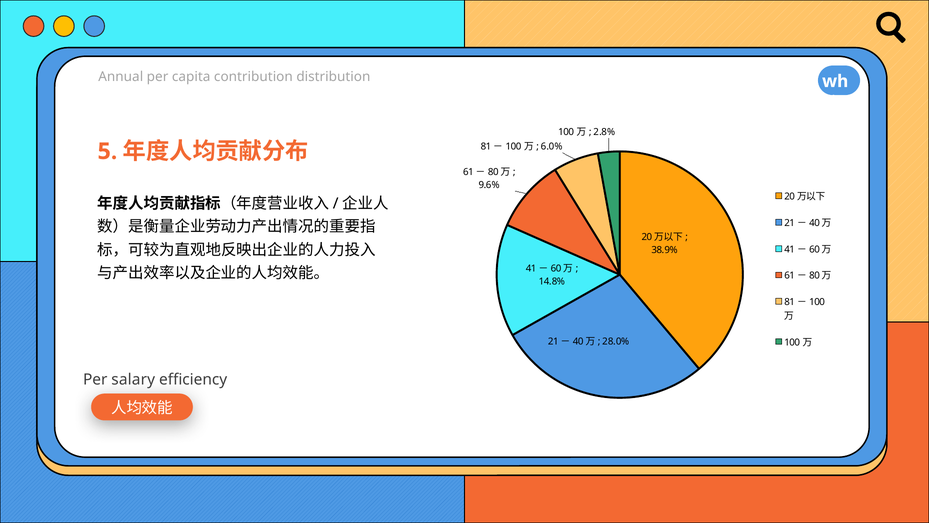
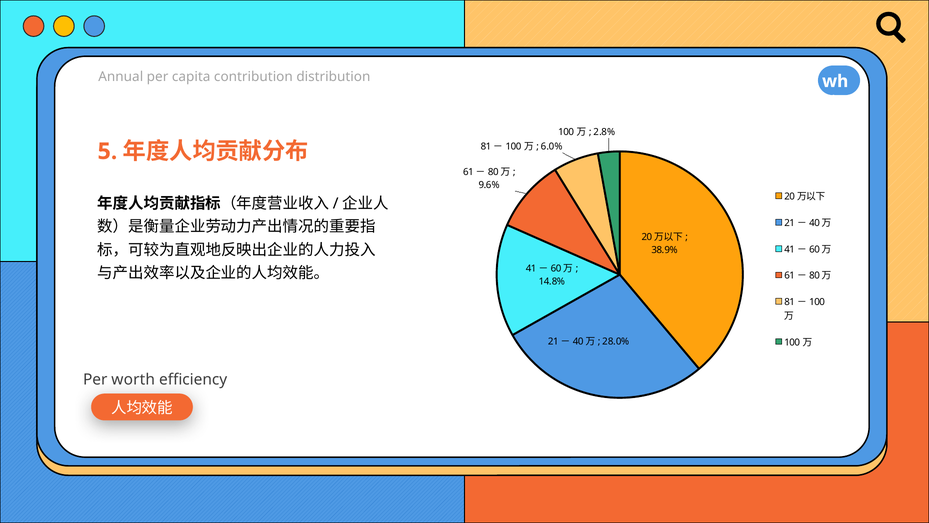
salary: salary -> worth (133, 379)
